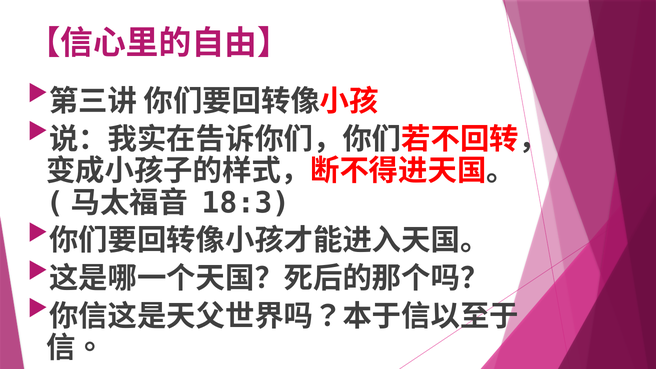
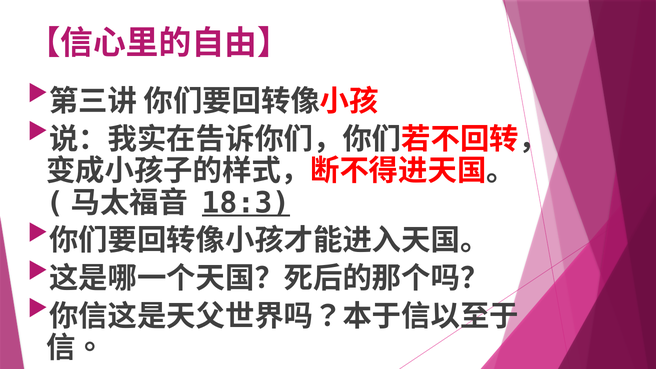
18:3 underline: none -> present (246, 203)
